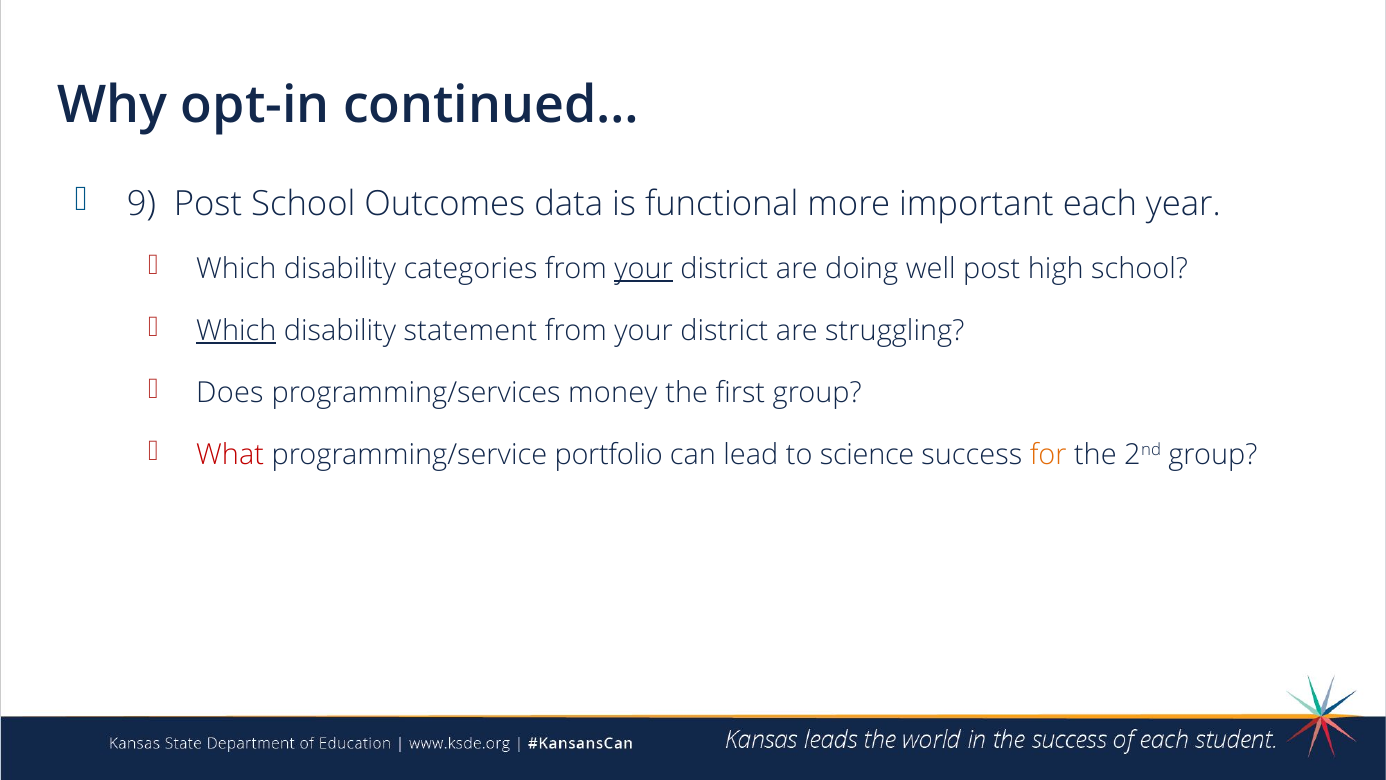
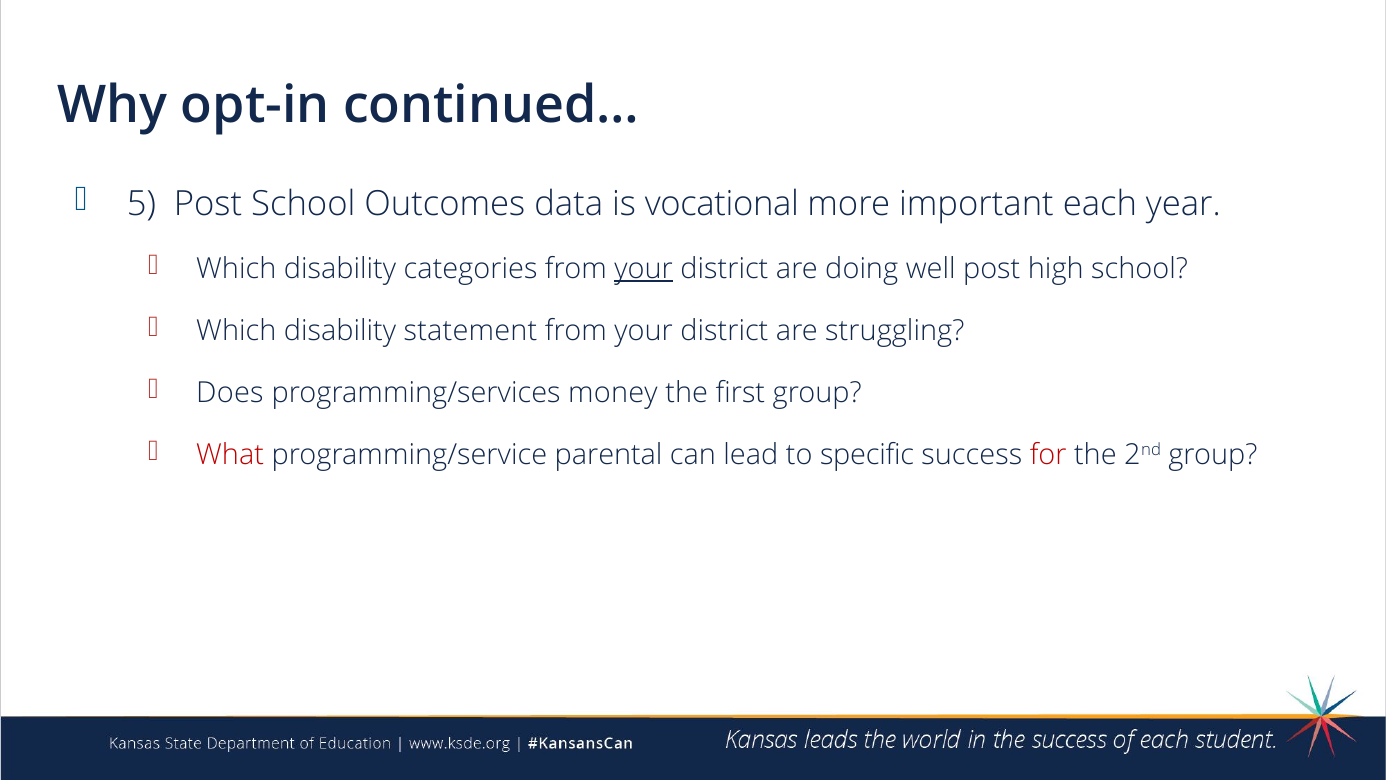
9: 9 -> 5 (141, 204)
functional: functional -> vocational (722, 204)
Which underline: present -> none (236, 331)
portfolio: portfolio -> parental (609, 455)
science: science -> specific (867, 455)
for colour: orange -> red (1048, 455)
